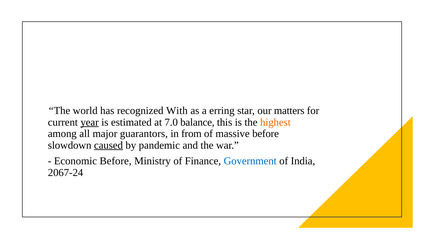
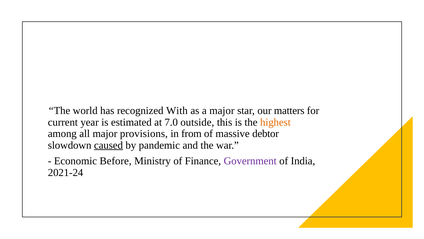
a erring: erring -> major (222, 111)
year underline: present -> none (90, 122)
balance: balance -> outside (197, 122)
guarantors: guarantors -> provisions (144, 133)
massive before: before -> debtor (266, 133)
Government colour: blue -> purple (250, 161)
2067-24: 2067-24 -> 2021-24 (66, 172)
